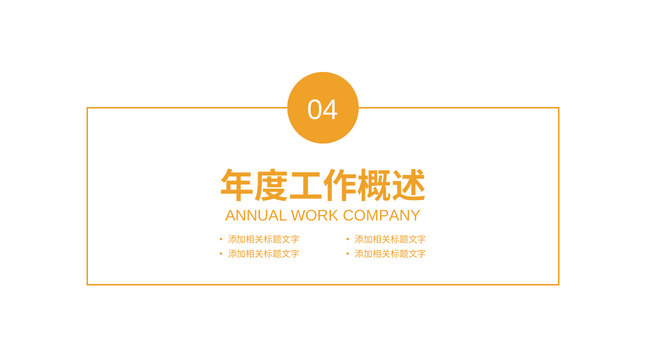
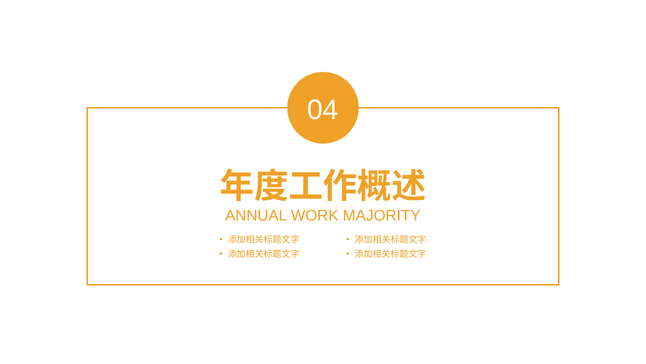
COMPANY: COMPANY -> MAJORITY (382, 215)
